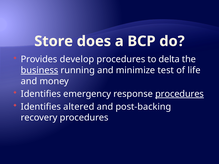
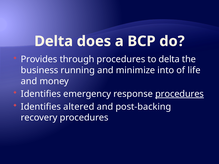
Store: Store -> Delta (54, 41)
develop: develop -> through (77, 59)
business underline: present -> none (40, 70)
test: test -> into (166, 70)
